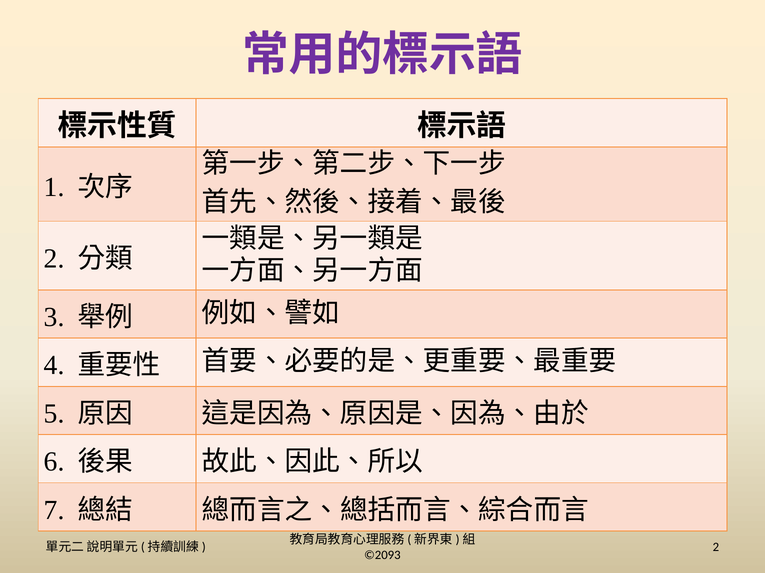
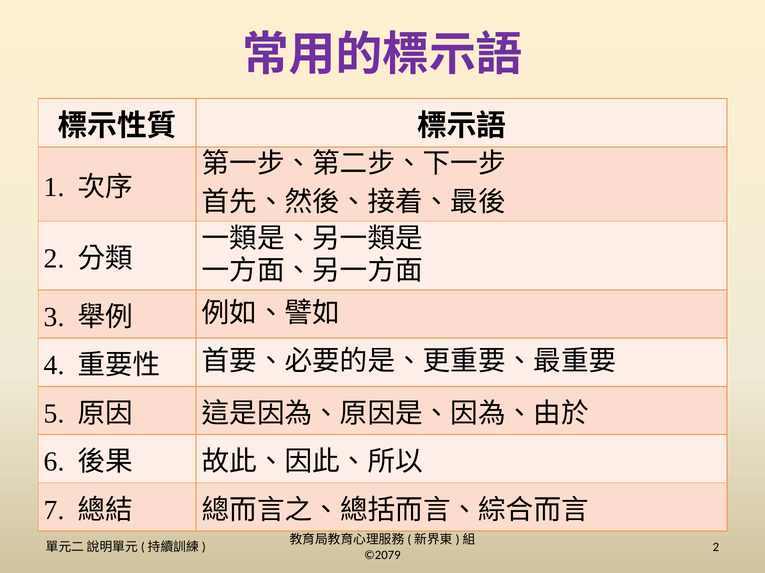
©2093: ©2093 -> ©2079 (382, 556)
